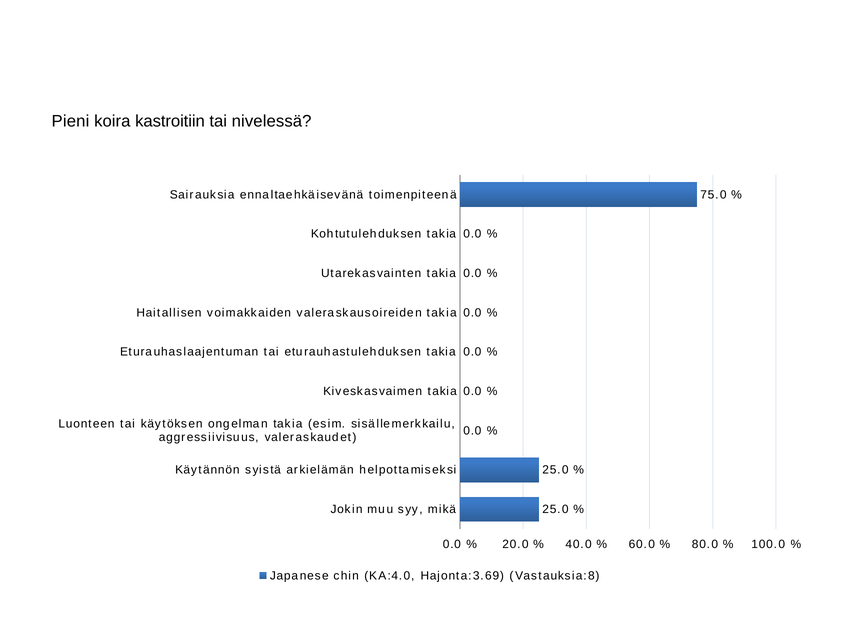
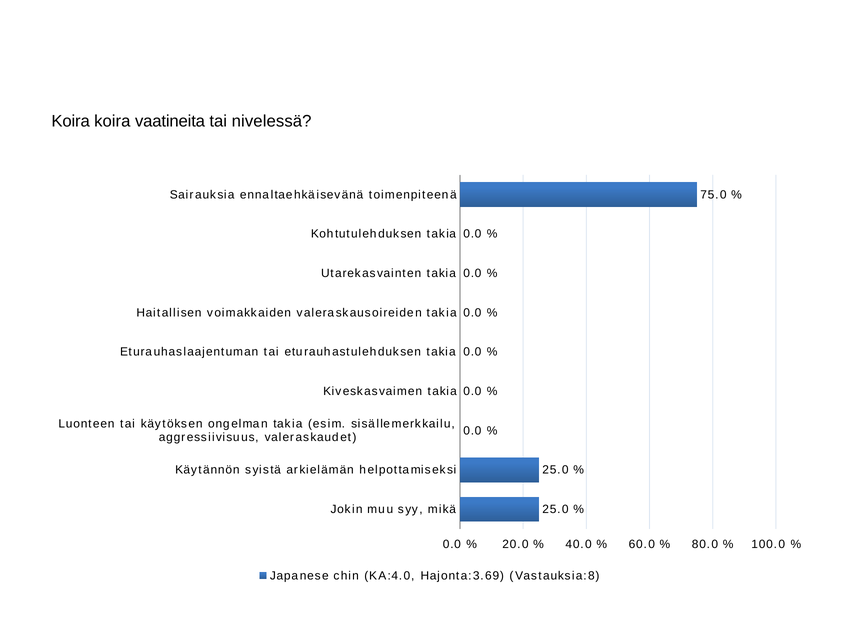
Pieni: Pieni -> Koira (71, 121)
kastroitiin: kastroitiin -> vaatineita (170, 121)
